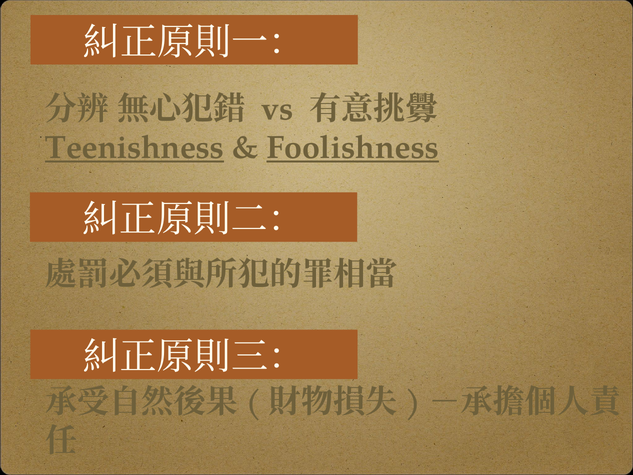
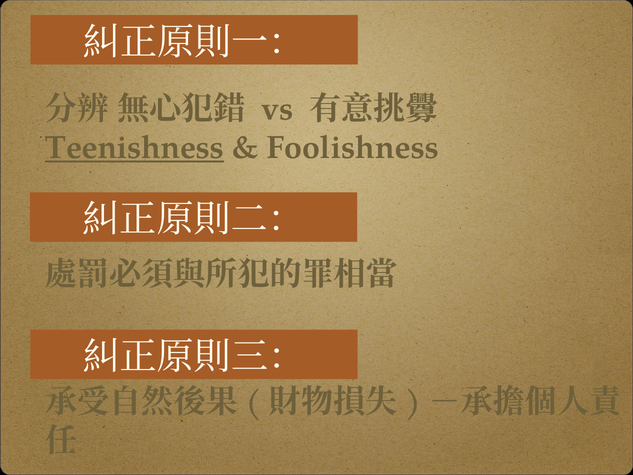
Foolishness underline: present -> none (353, 147)
